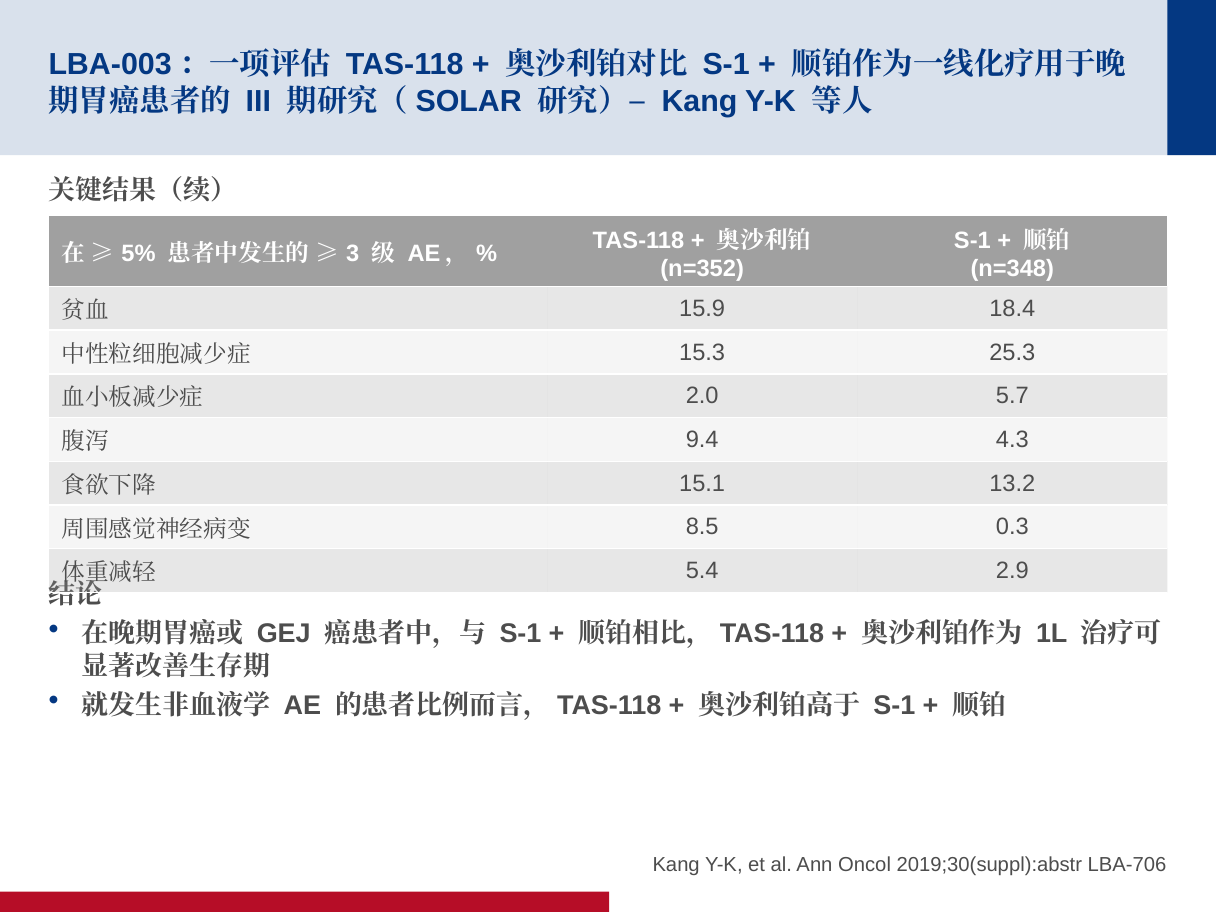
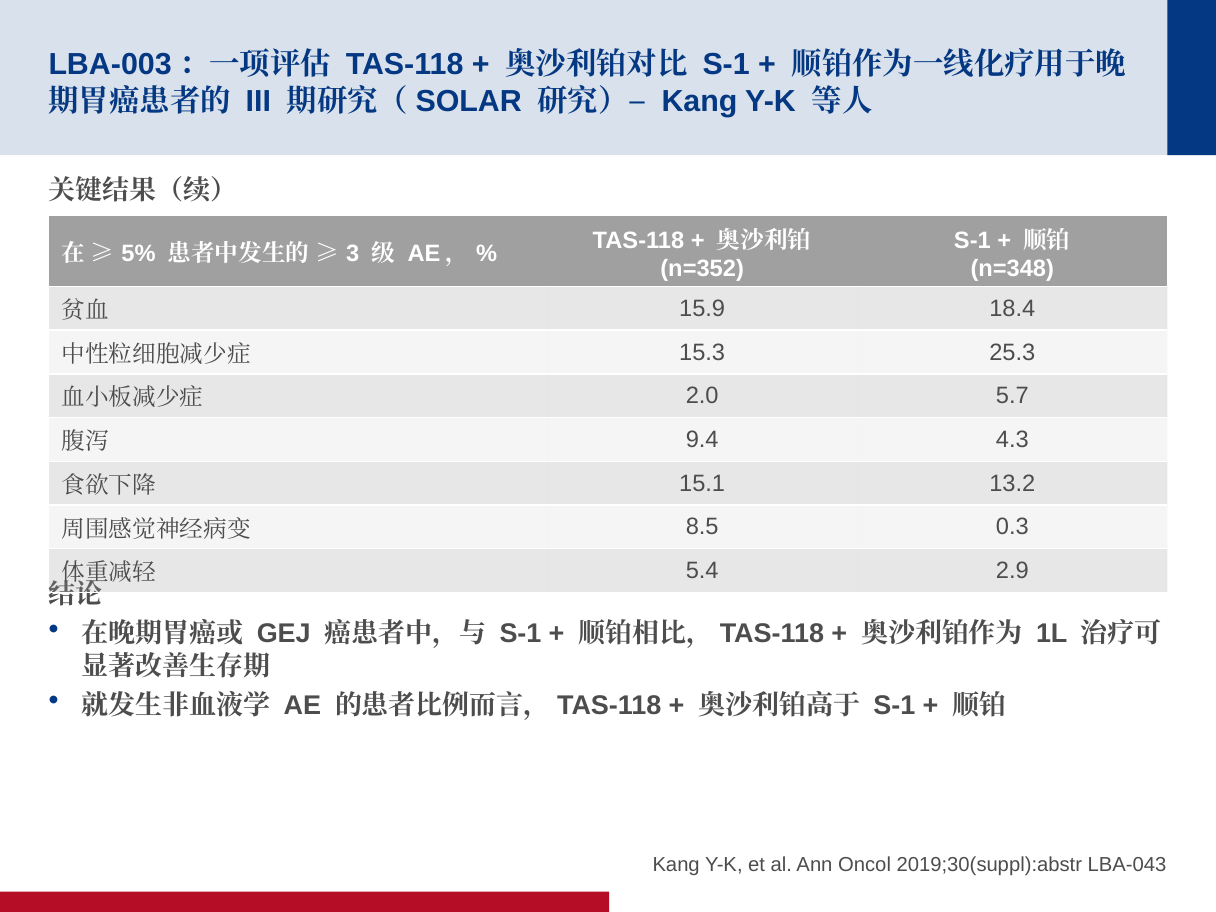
LBA-706: LBA-706 -> LBA-043 (1127, 865)
